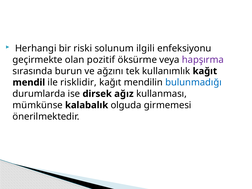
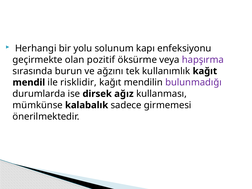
riski: riski -> yolu (83, 48)
ilgili: ilgili -> kapı (146, 48)
bulunmadığı colour: blue -> purple (193, 82)
olguda: olguda -> sadece (126, 105)
